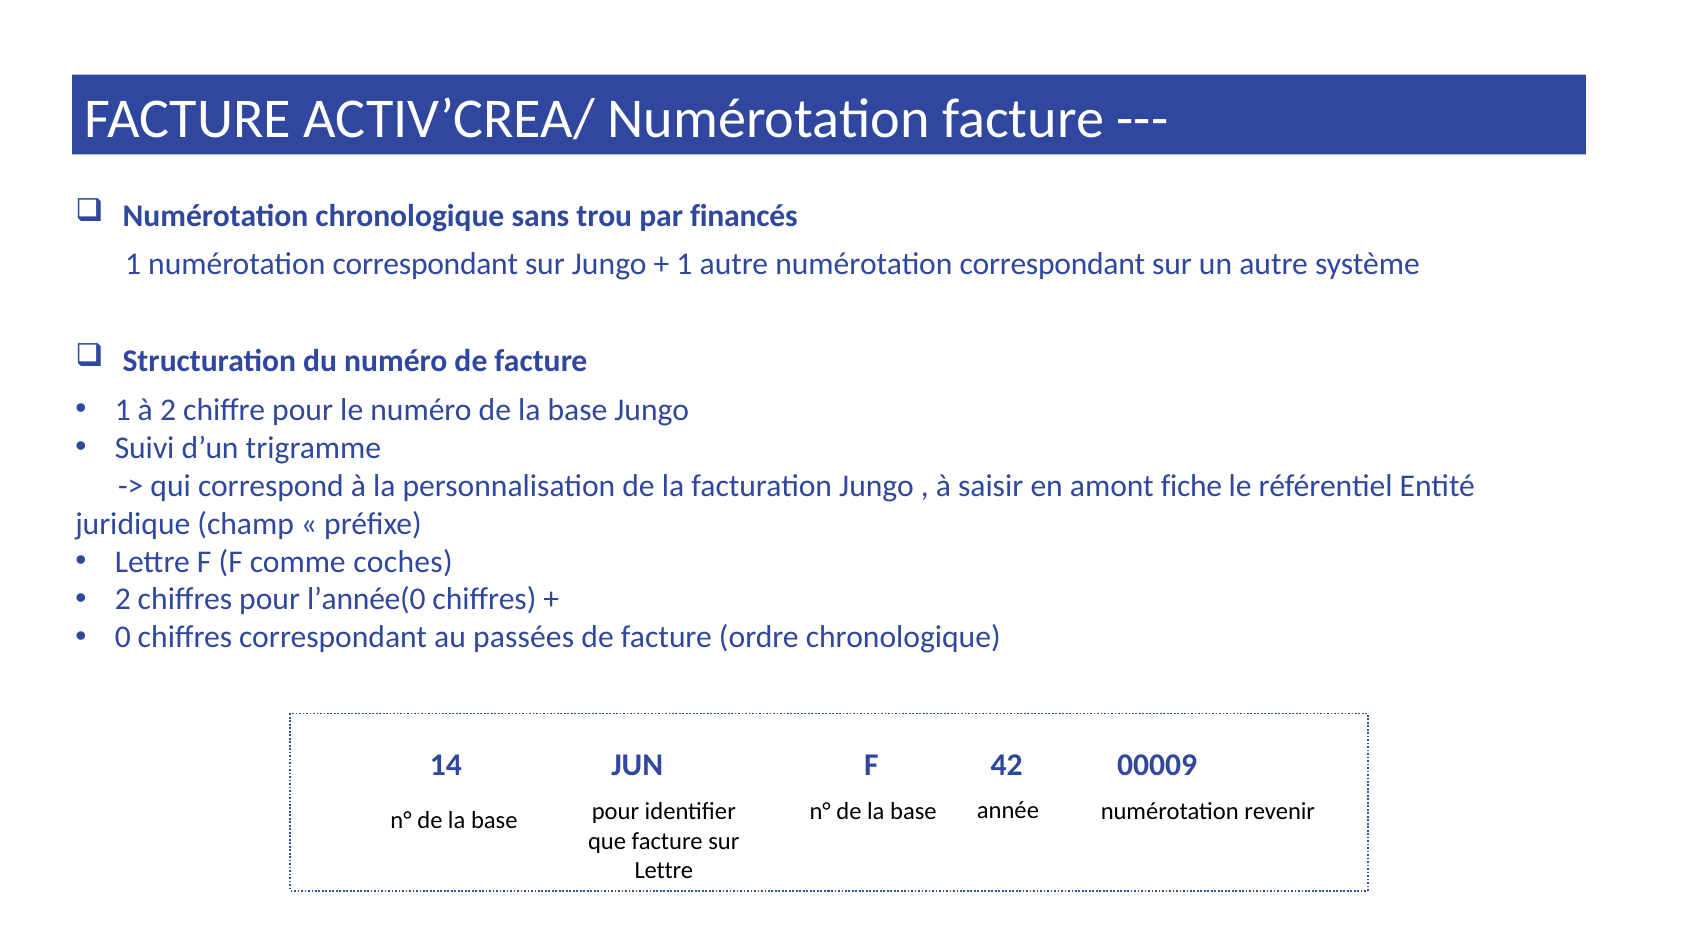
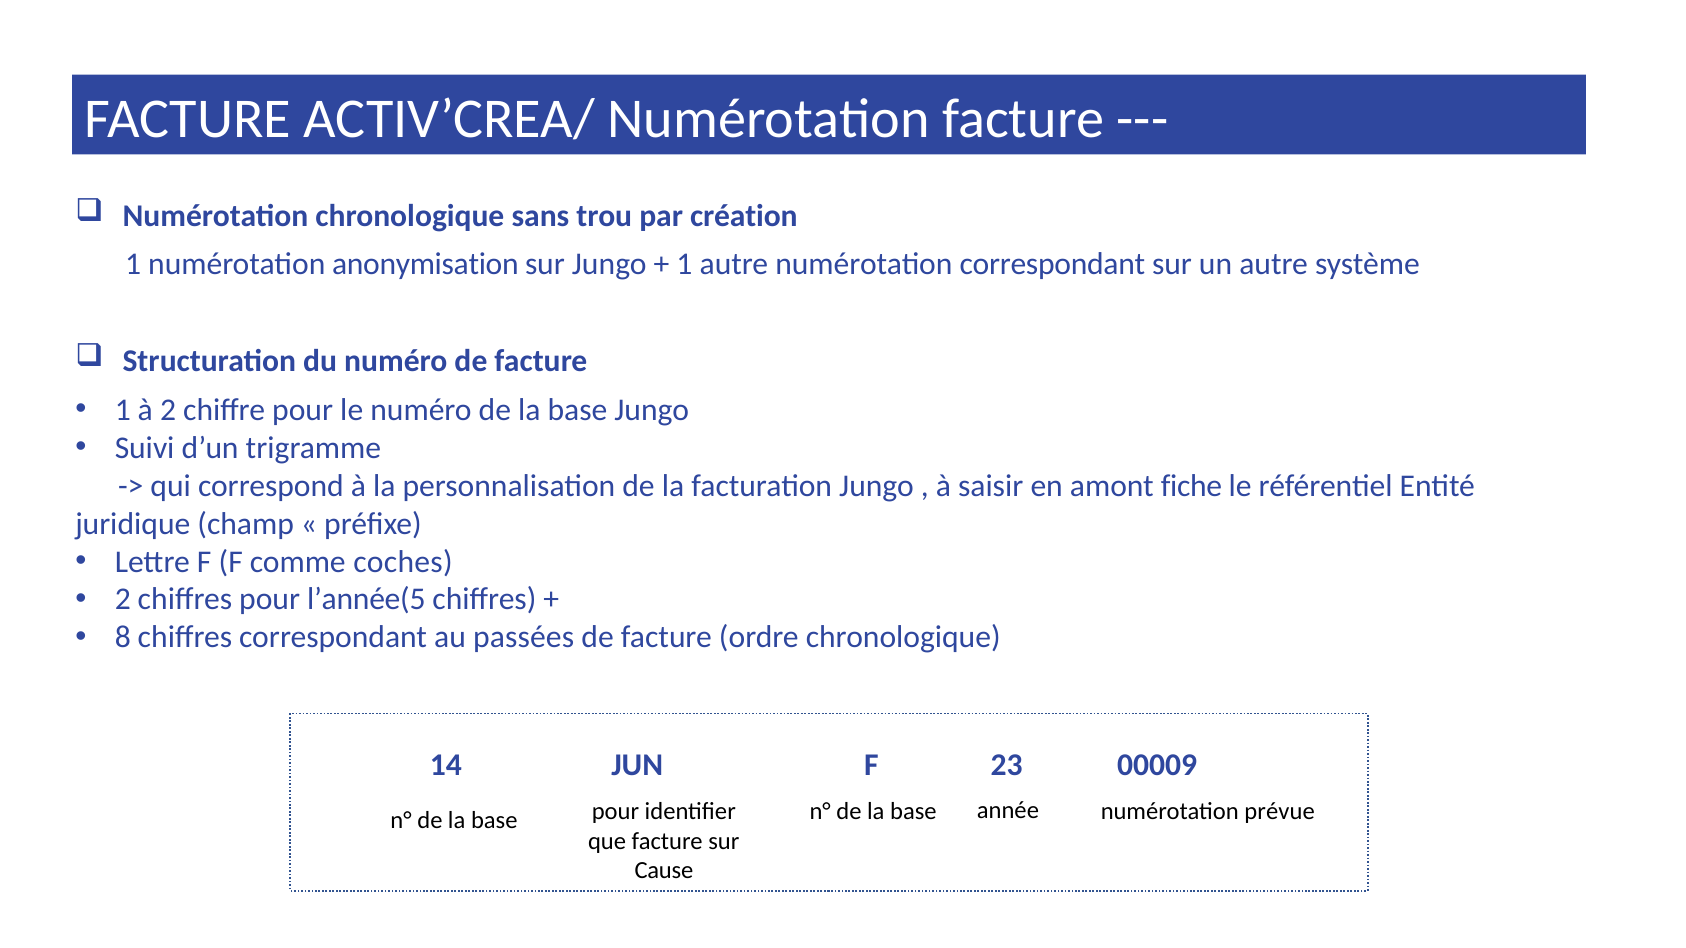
financés: financés -> création (744, 216)
1 numérotation correspondant: correspondant -> anonymisation (425, 265)
l’année(0: l’année(0 -> l’année(5 (366, 600)
0: 0 -> 8 (123, 638)
42: 42 -> 23 (1007, 765)
revenir: revenir -> prévue (1280, 812)
Lettre: Lettre -> Cause (664, 871)
